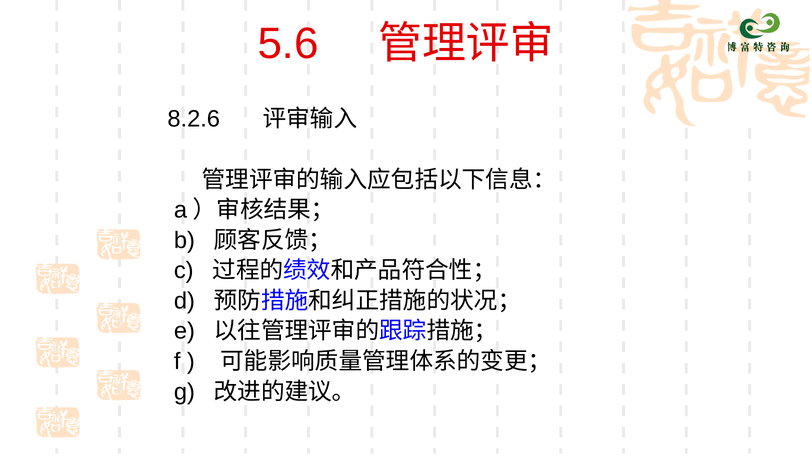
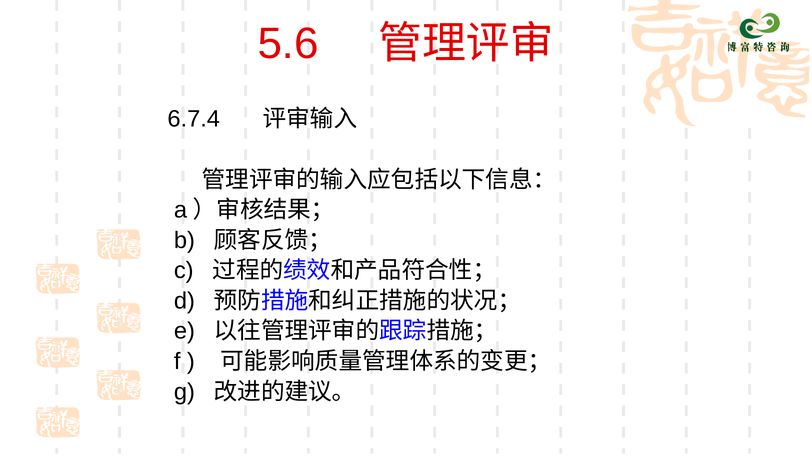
8.2.6: 8.2.6 -> 6.7.4 (194, 119)
